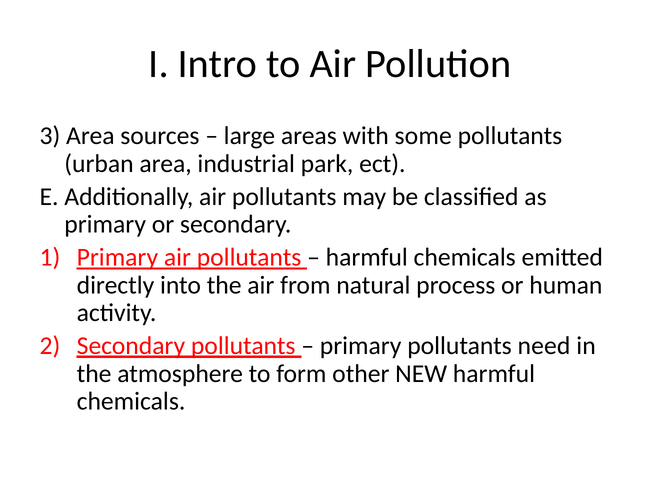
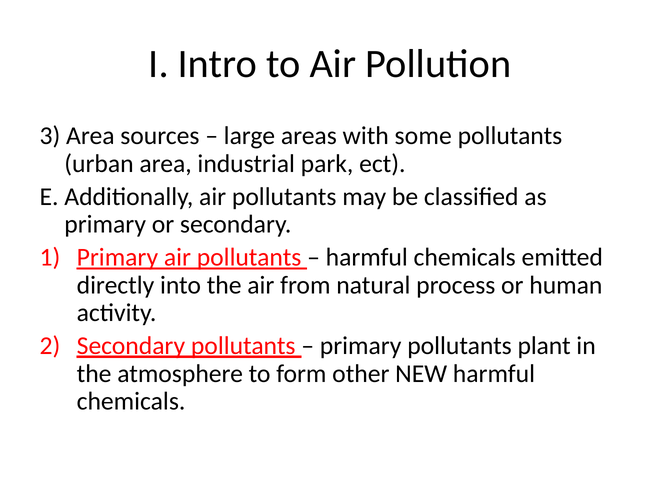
need: need -> plant (544, 346)
